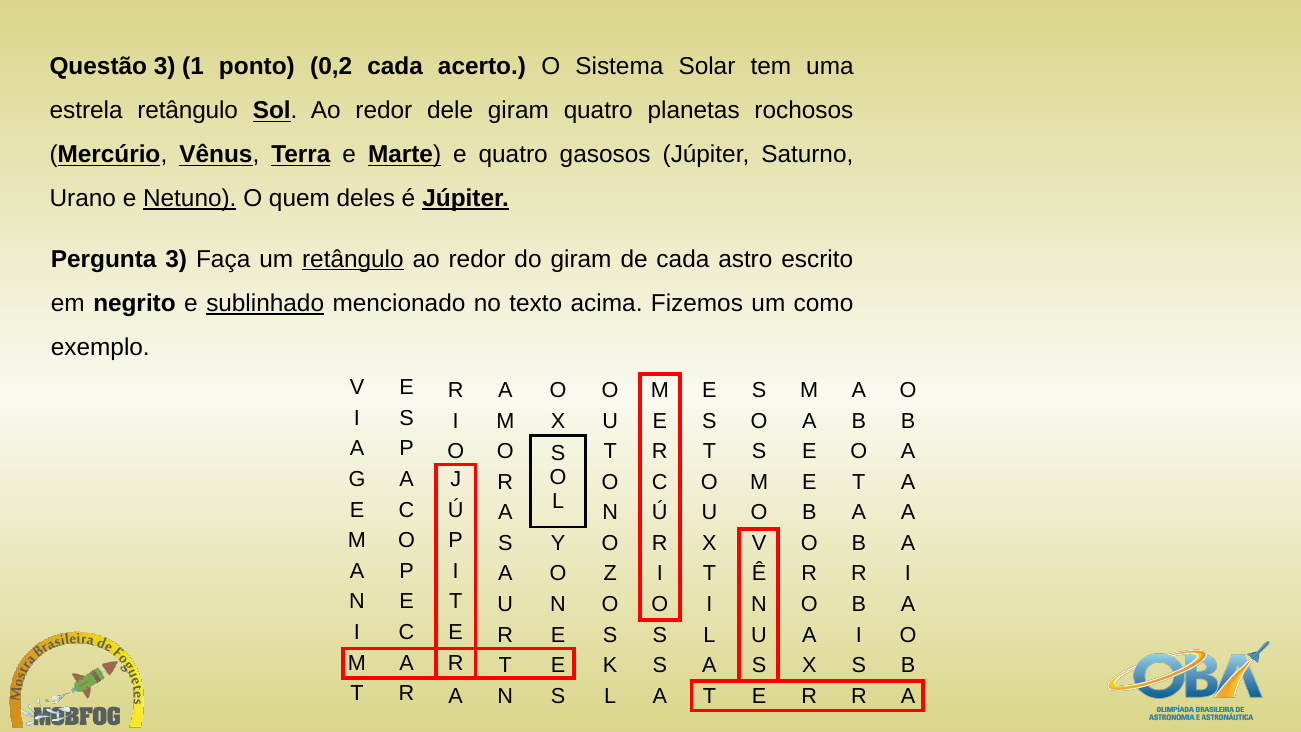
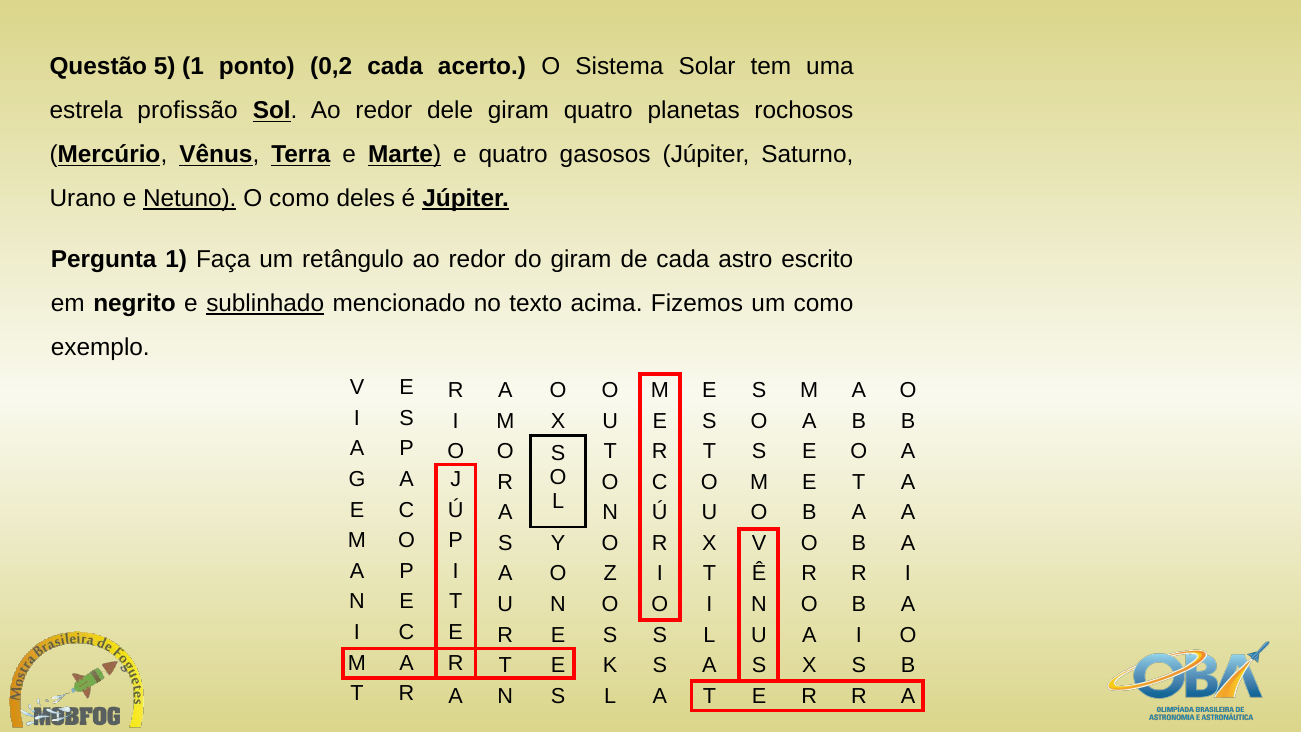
Questão 3: 3 -> 5 (165, 67)
estrela retângulo: retângulo -> profissão (188, 110)
O quem: quem -> como (299, 198)
Pergunta 3: 3 -> 1 (176, 259)
retângulo underline: present -> none (353, 259)
